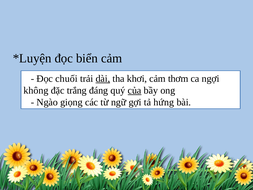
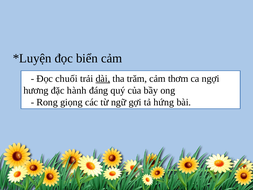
khơi: khơi -> trăm (137, 78)
không: không -> hương (36, 90)
trắng: trắng -> hành (77, 90)
của underline: present -> none (135, 90)
Ngào: Ngào -> Rong (47, 102)
